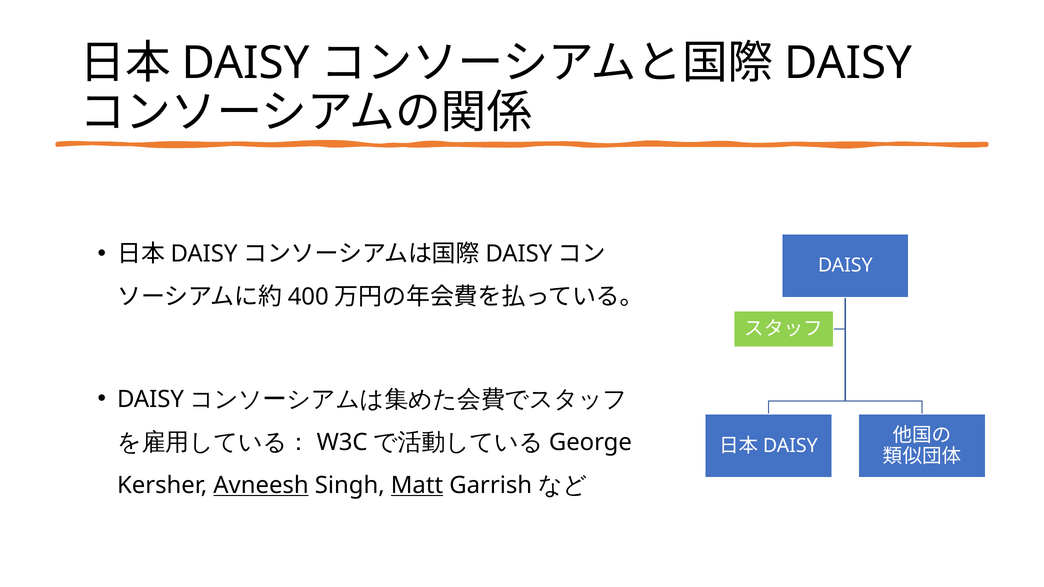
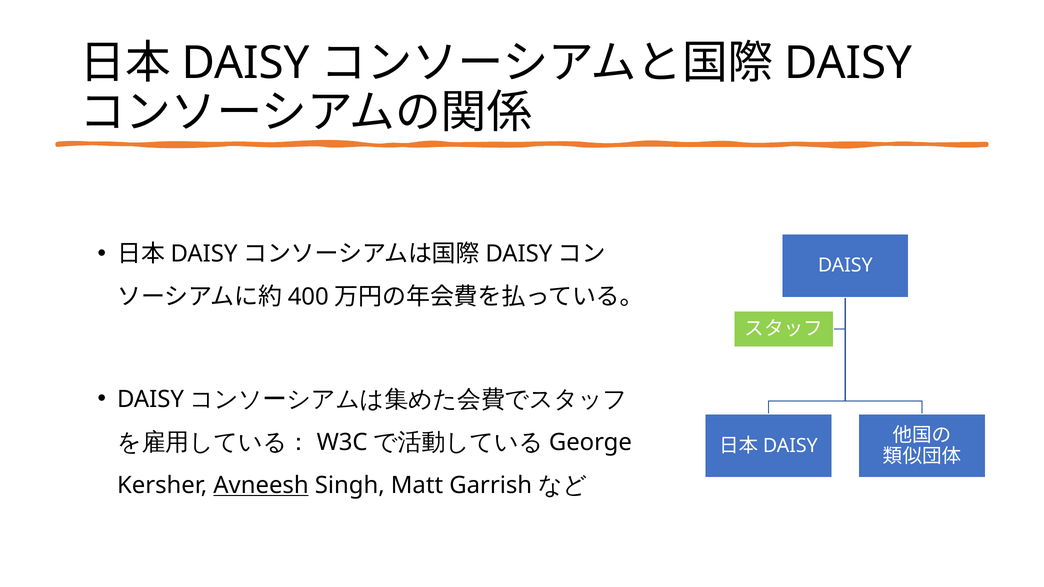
Matt underline: present -> none (417, 485)
